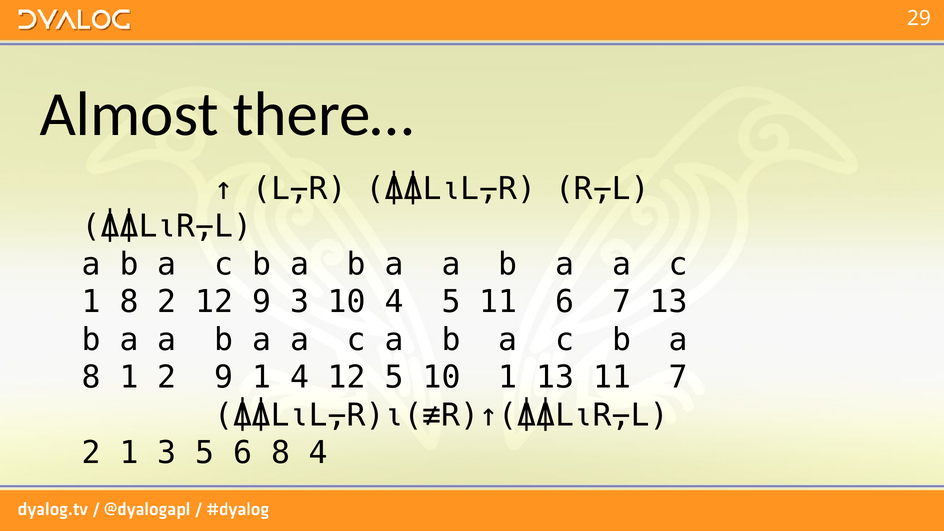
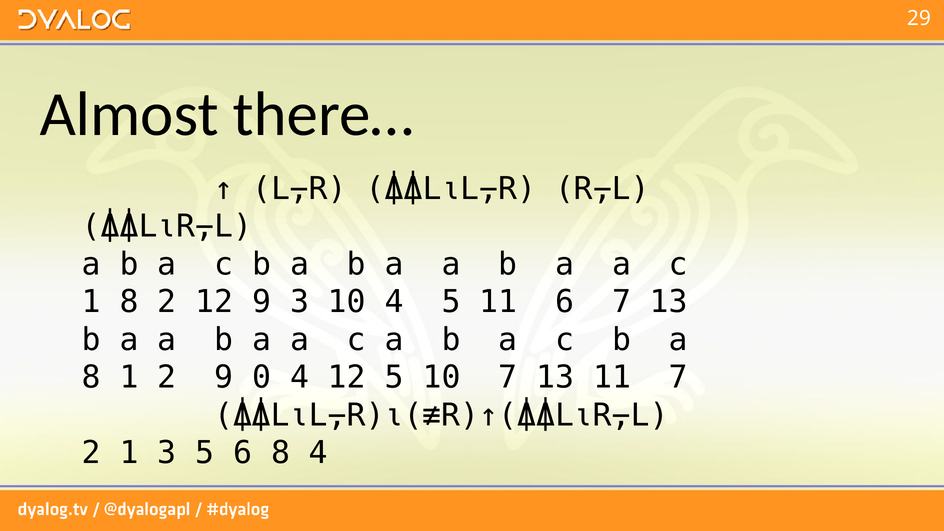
9 1: 1 -> 0 (262, 378)
10 1: 1 -> 7 (508, 378)
